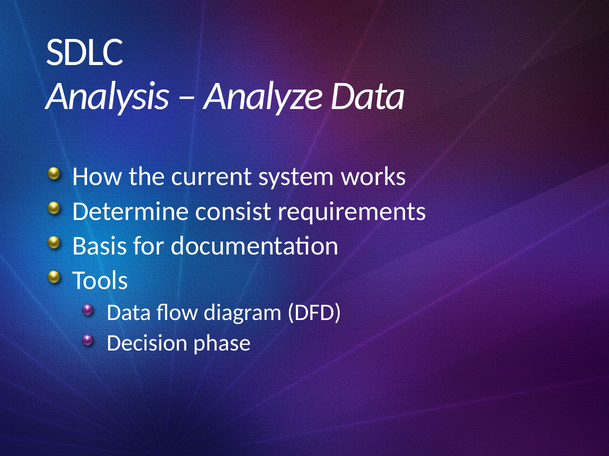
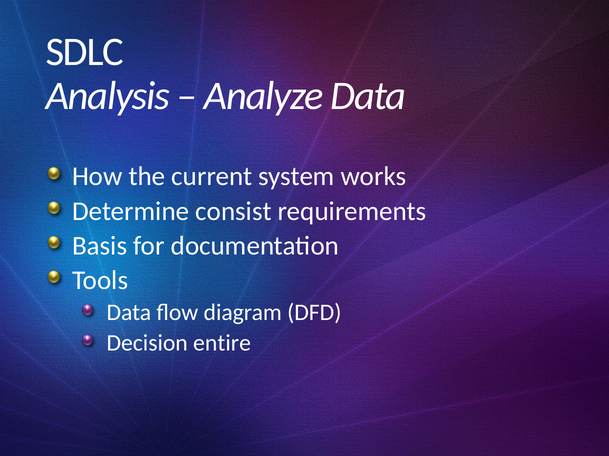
phase: phase -> entire (222, 343)
